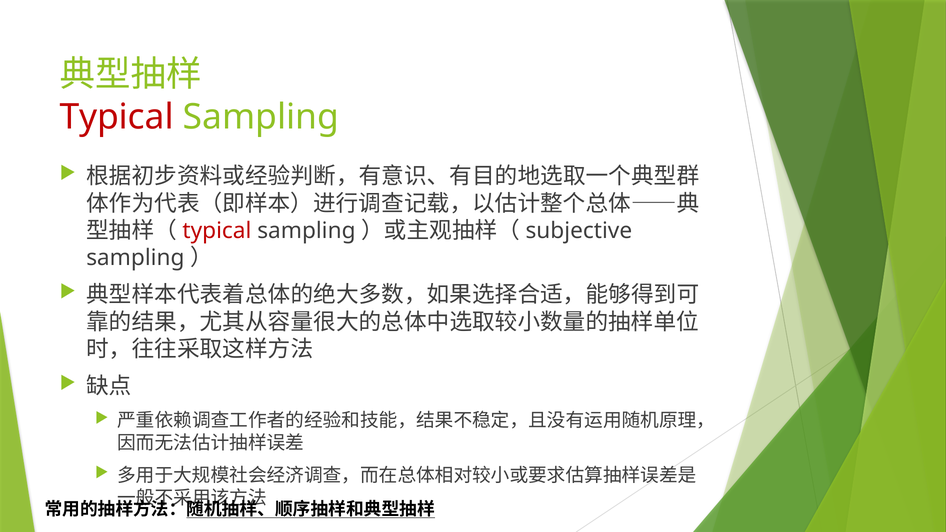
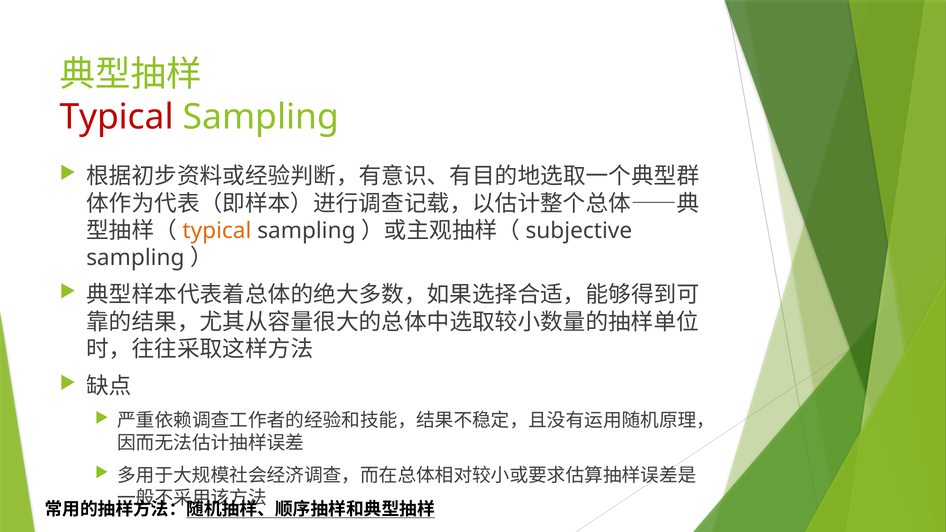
typical colour: red -> orange (217, 231)
